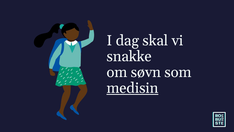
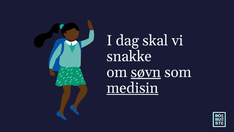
søvn underline: none -> present (146, 72)
